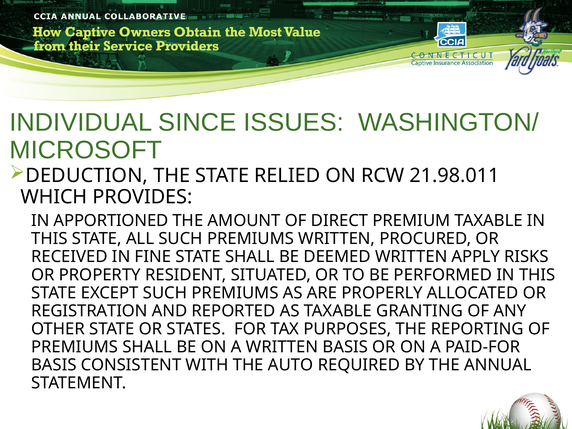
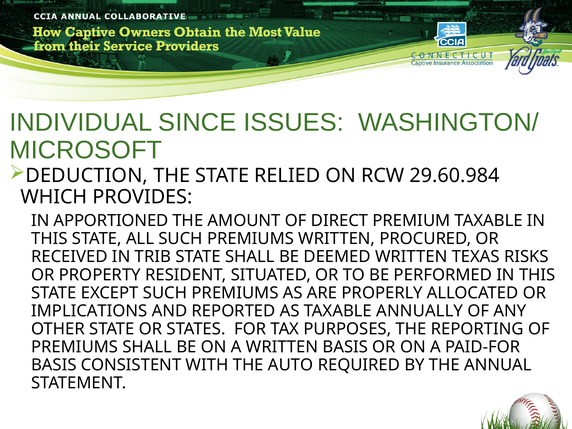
21.98.011: 21.98.011 -> 29.60.984 (455, 176)
FINE: FINE -> TRIB (153, 257)
APPLY: APPLY -> TEXAS (476, 257)
REGISTRATION: REGISTRATION -> IMPLICATIONS (89, 311)
GRANTING: GRANTING -> ANNUALLY (420, 311)
